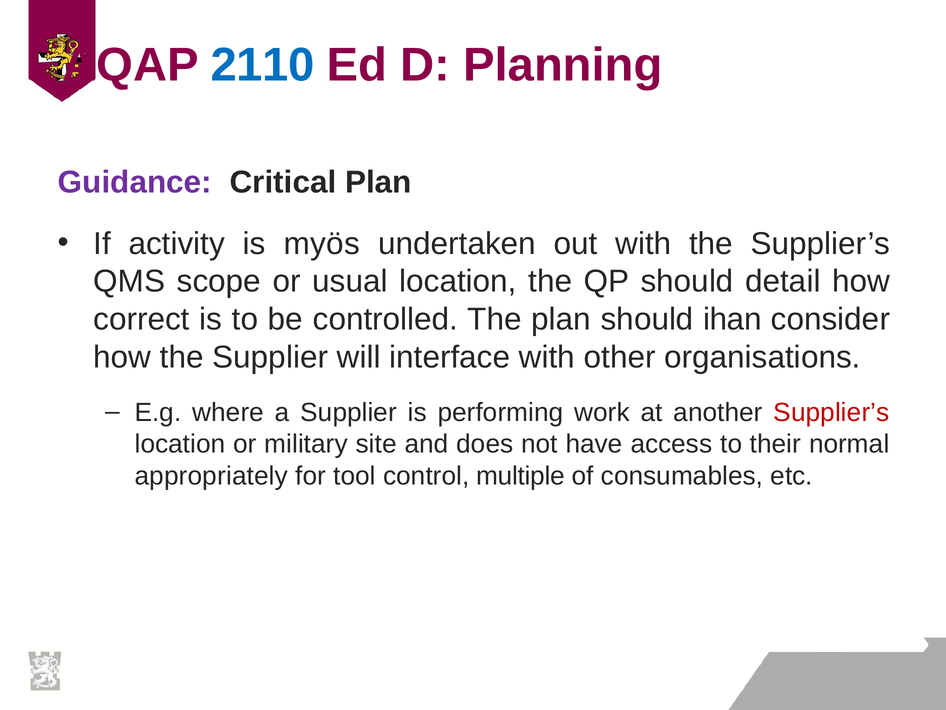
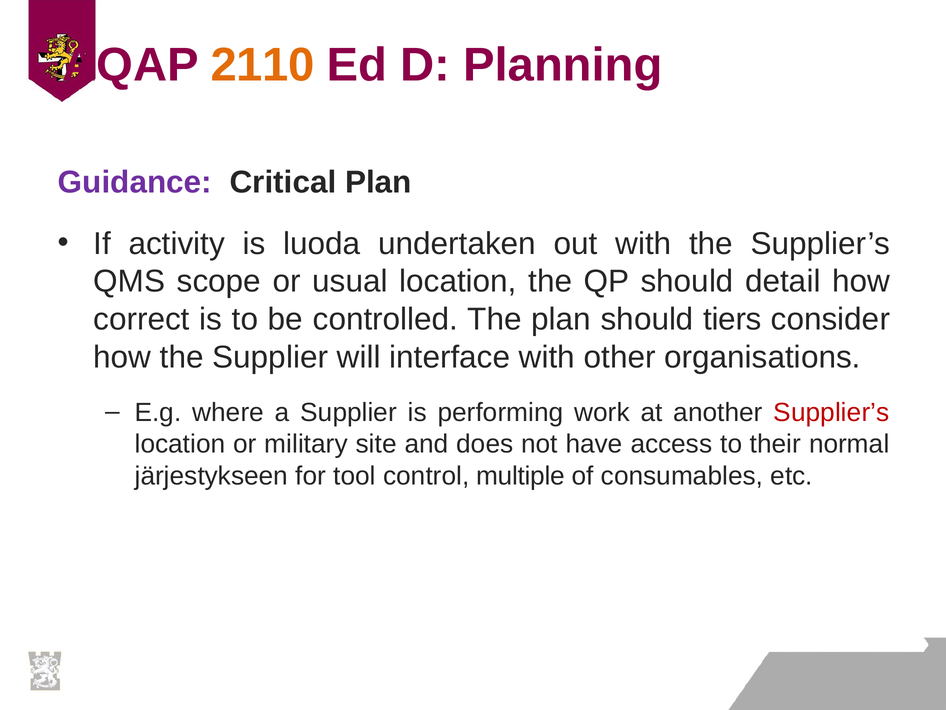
2110 colour: blue -> orange (262, 65)
myös: myös -> luoda (322, 243)
ihan: ihan -> tiers (732, 319)
appropriately: appropriately -> järjestykseen (211, 475)
